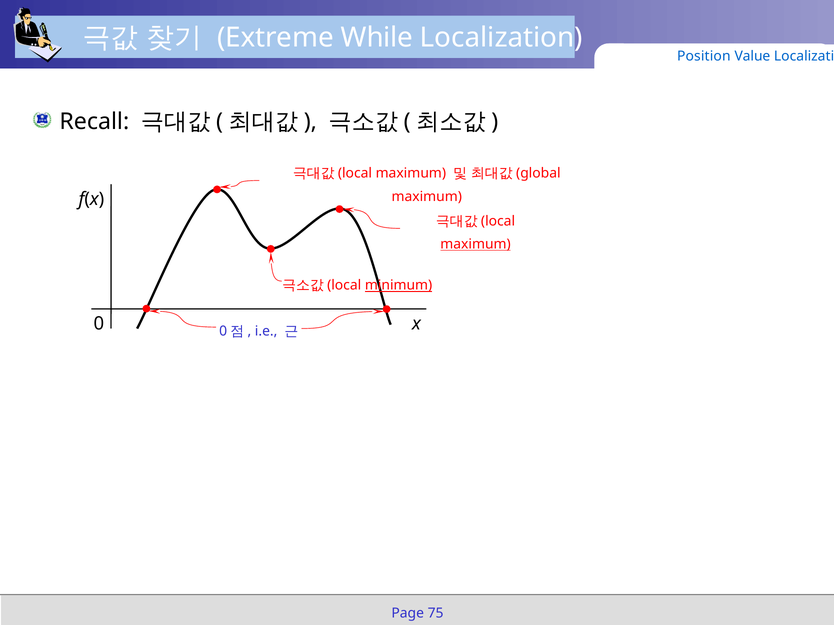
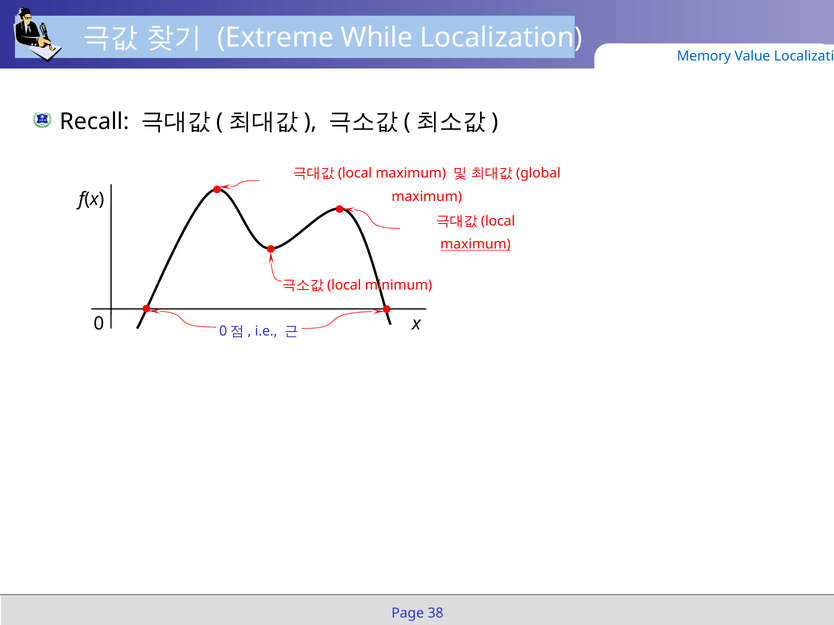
Position: Position -> Memory (704, 56)
minimum underline: present -> none (399, 286)
75: 75 -> 38 (436, 614)
